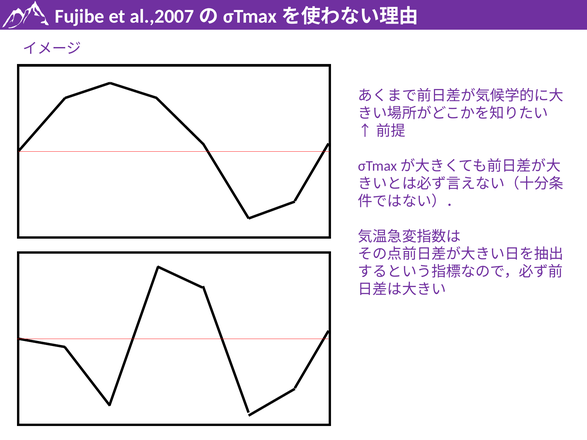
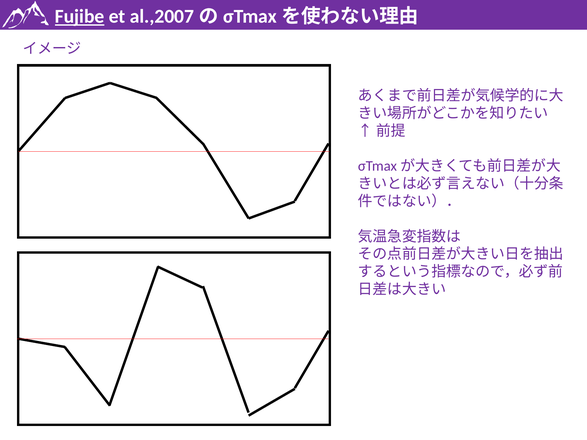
Fujibe underline: none -> present (80, 17)
